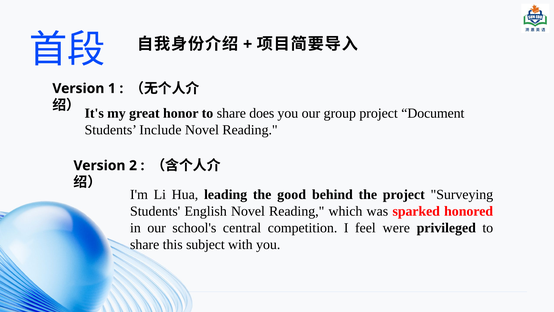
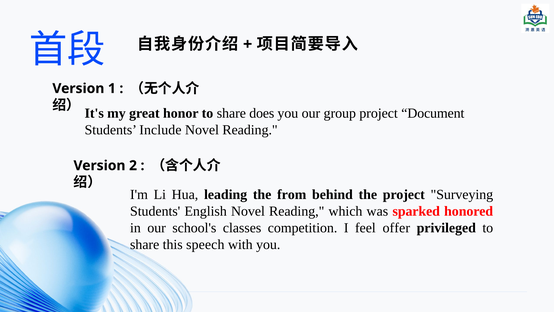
good: good -> from (292, 194)
central: central -> classes (242, 228)
were: were -> offer (396, 228)
subject: subject -> speech (205, 244)
